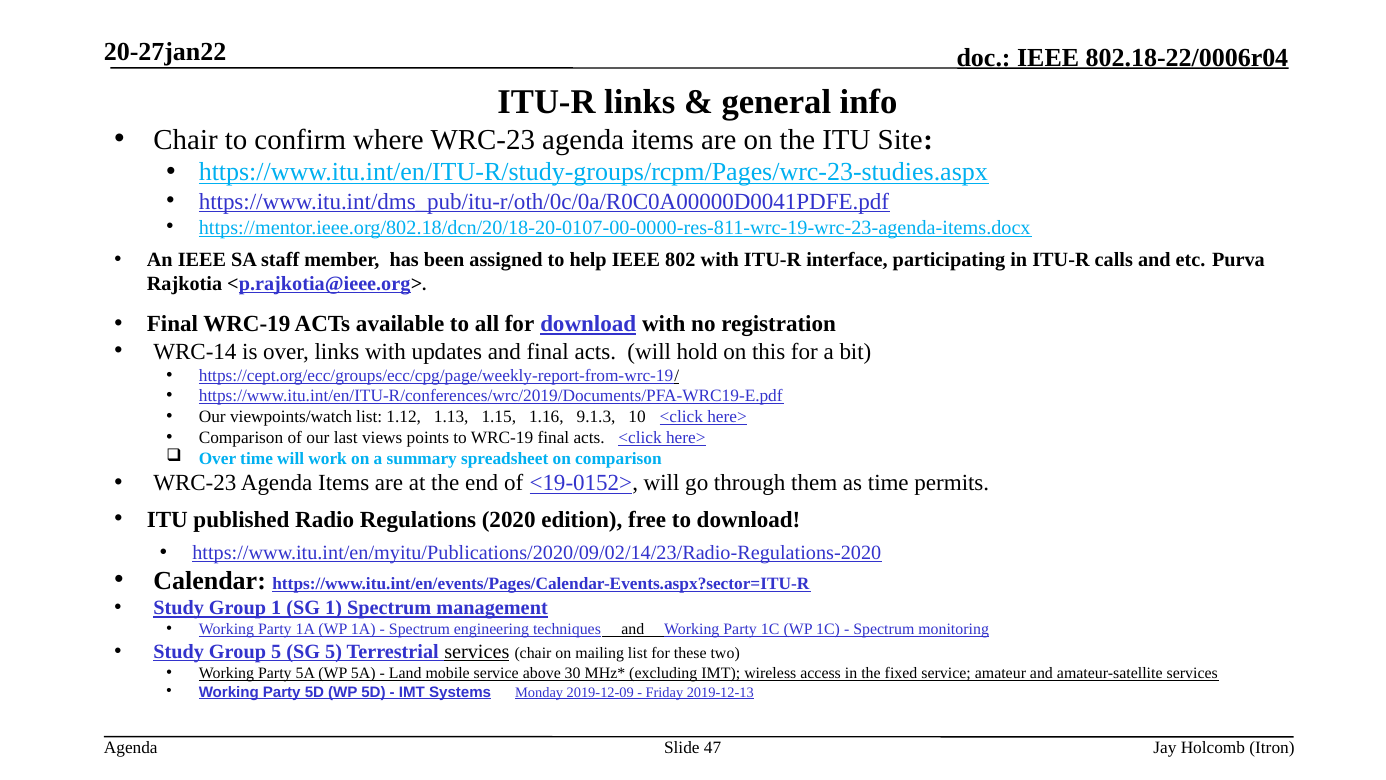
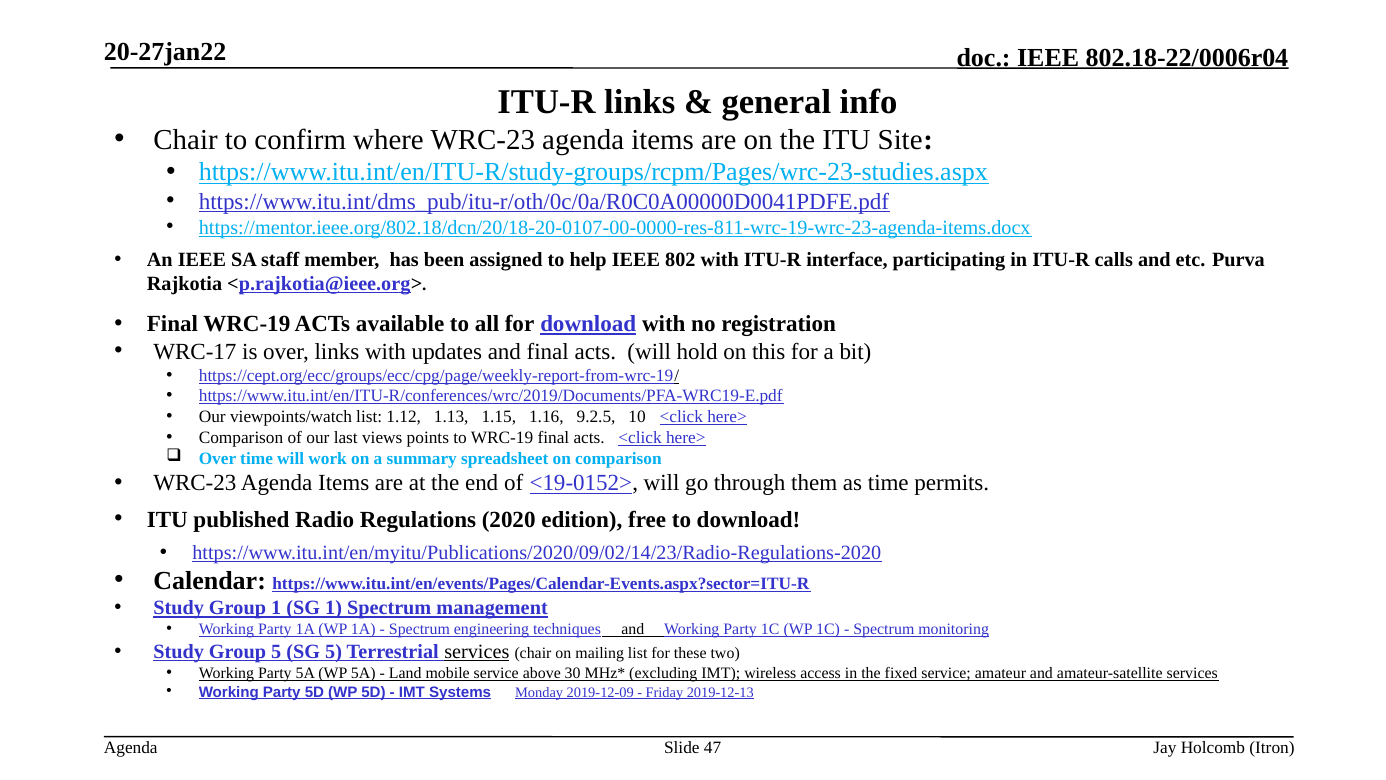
WRC-14: WRC-14 -> WRC-17 (195, 351)
9.1.3: 9.1.3 -> 9.2.5 (596, 417)
